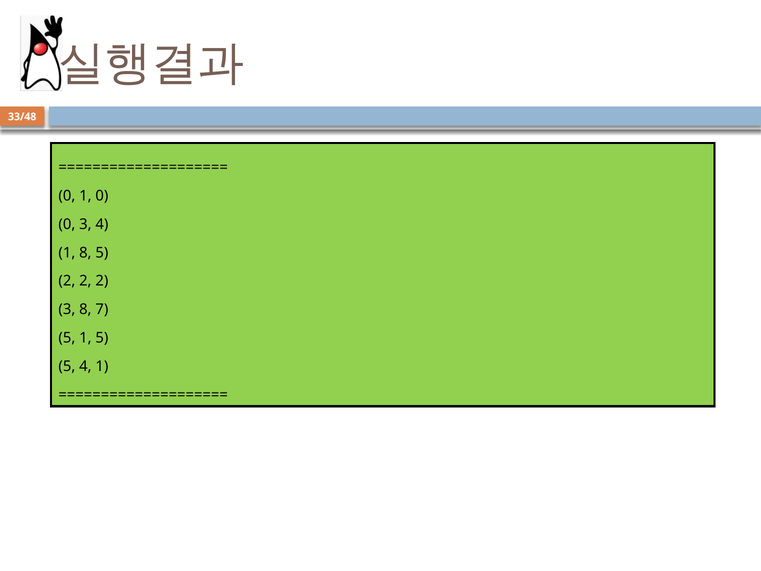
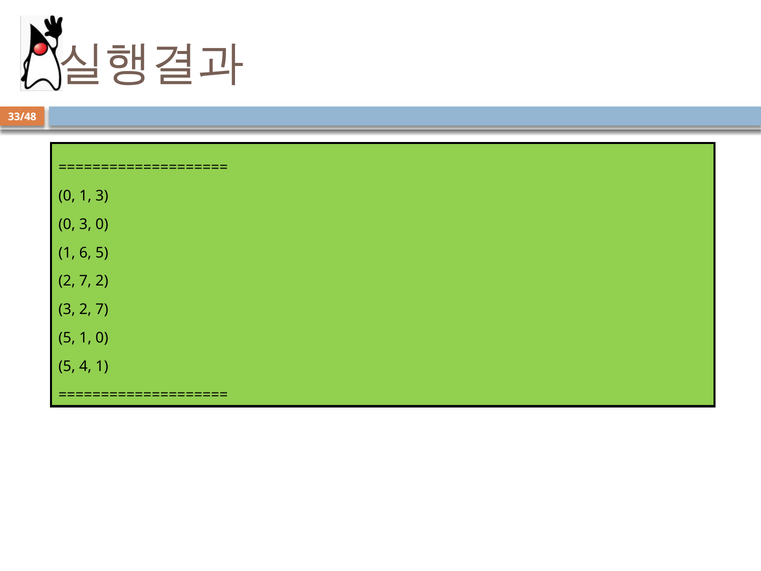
1 0: 0 -> 3 (102, 196)
0 3 4: 4 -> 0 (102, 224)
1 8: 8 -> 6 (85, 253)
2: 2 -> 7 (85, 281)
3 8: 8 -> 2 (85, 309)
1 5: 5 -> 0 (102, 338)
